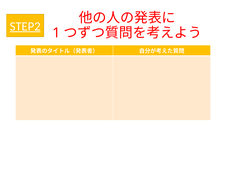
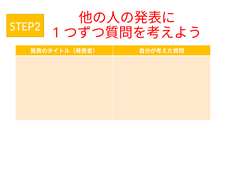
STEP2 underline: present -> none (25, 26)
